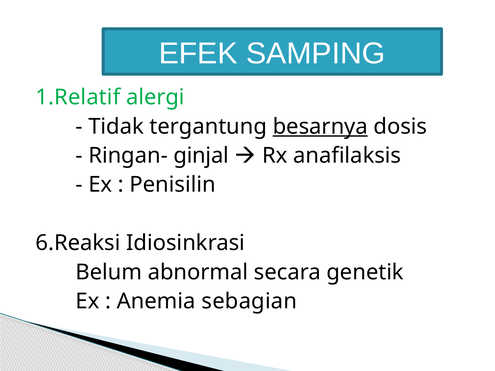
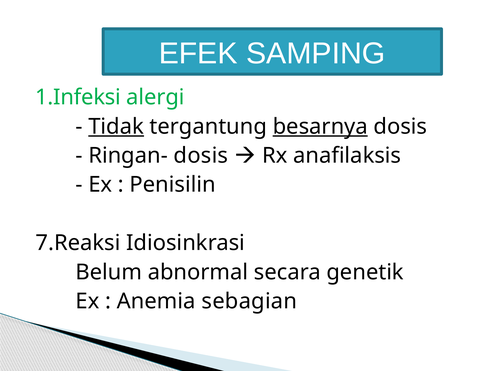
1.Relatif: 1.Relatif -> 1.Infeksi (78, 97)
Tidak underline: none -> present (116, 127)
Ringan- ginjal: ginjal -> dosis (201, 156)
6.Reaksi: 6.Reaksi -> 7.Reaksi (78, 243)
